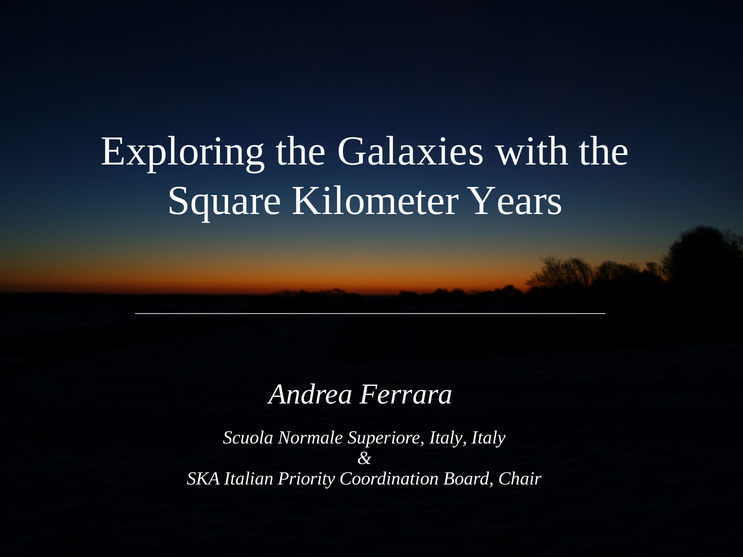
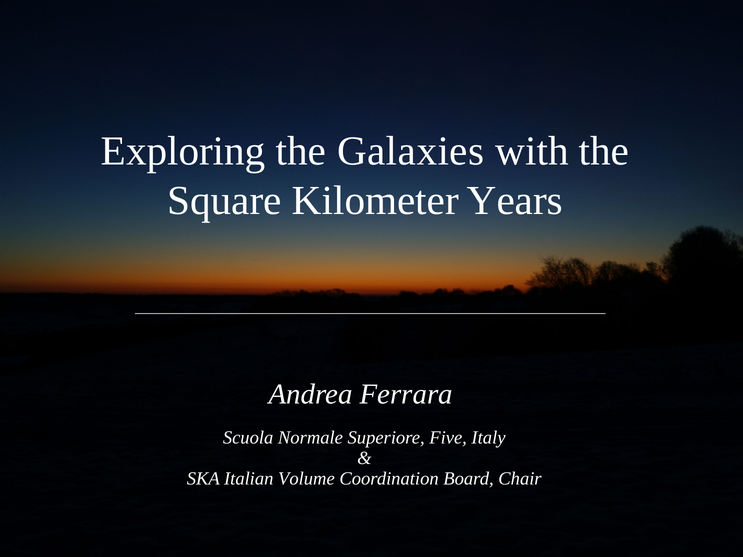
Superiore Italy: Italy -> Five (448, 438)
Priority: Priority -> Volume (306, 479)
